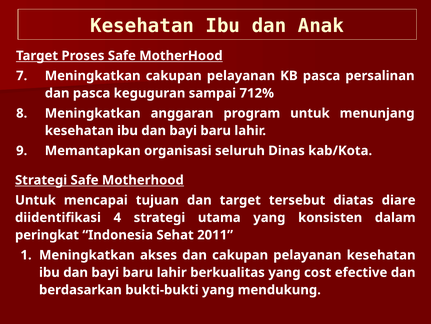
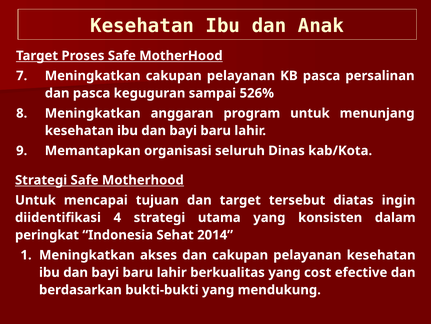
712%: 712% -> 526% (257, 93)
diare: diare -> ingin (399, 200)
2011: 2011 -> 2014 (215, 235)
